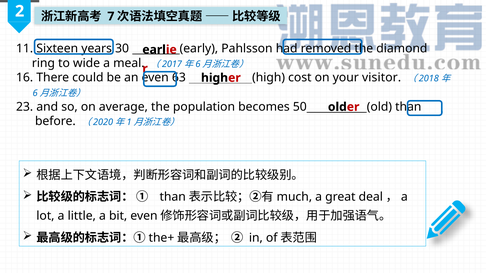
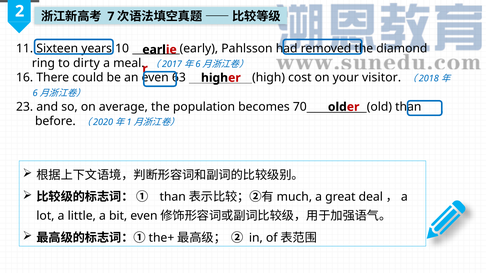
30: 30 -> 10 (122, 49)
wide: wide -> dirty (86, 63)
50: 50 -> 70 (300, 107)
